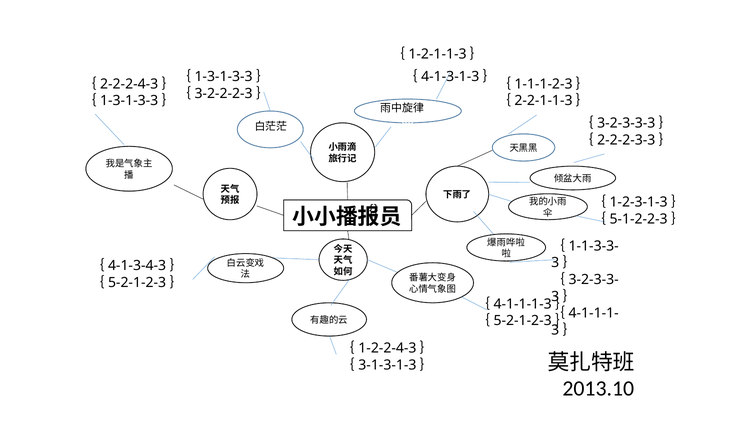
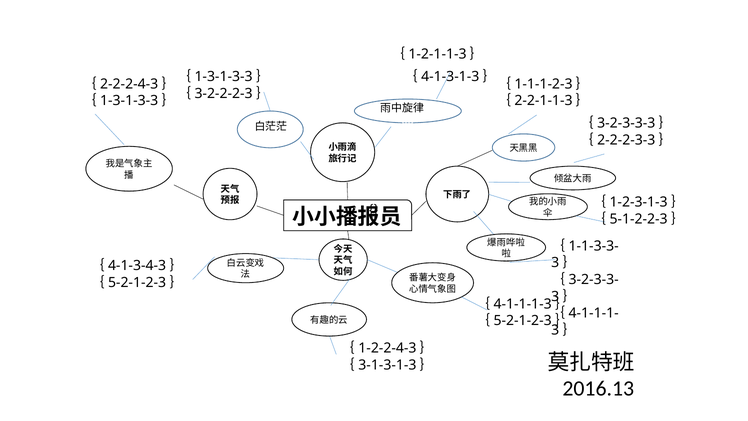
2013.10: 2013.10 -> 2016.13 (598, 388)
